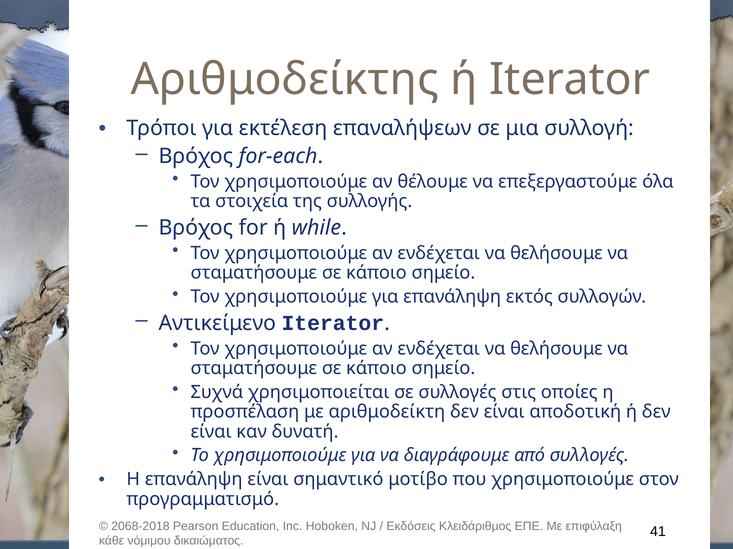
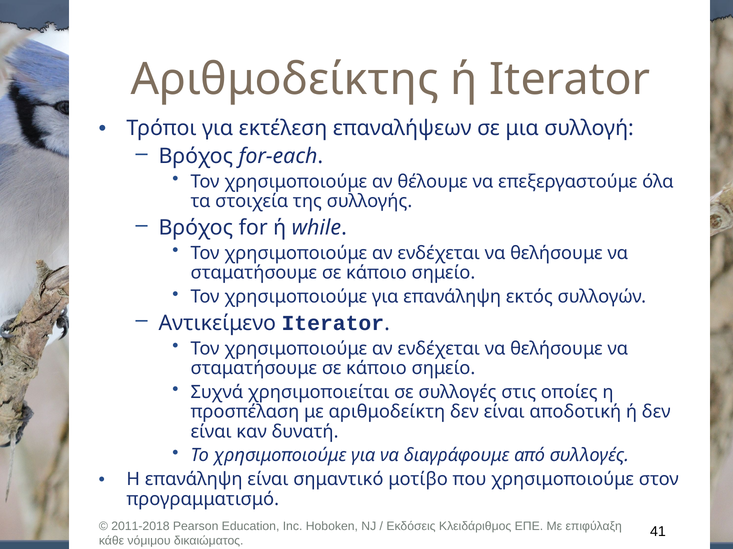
2068-2018: 2068-2018 -> 2011-2018 (140, 527)
